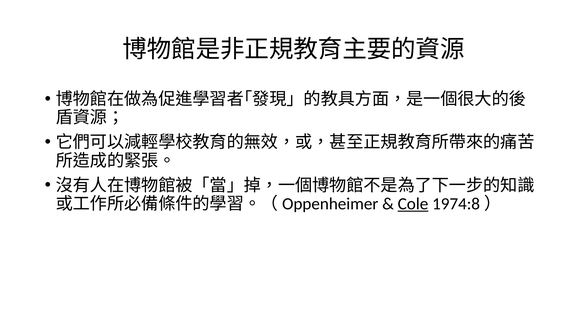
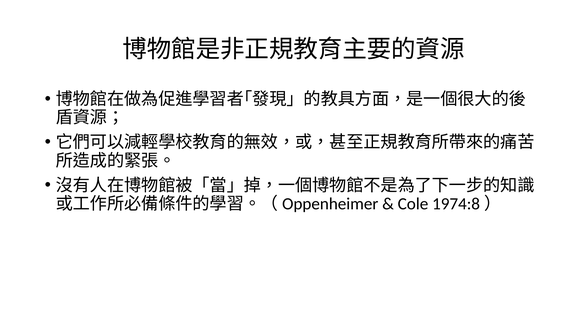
Cole underline: present -> none (413, 204)
